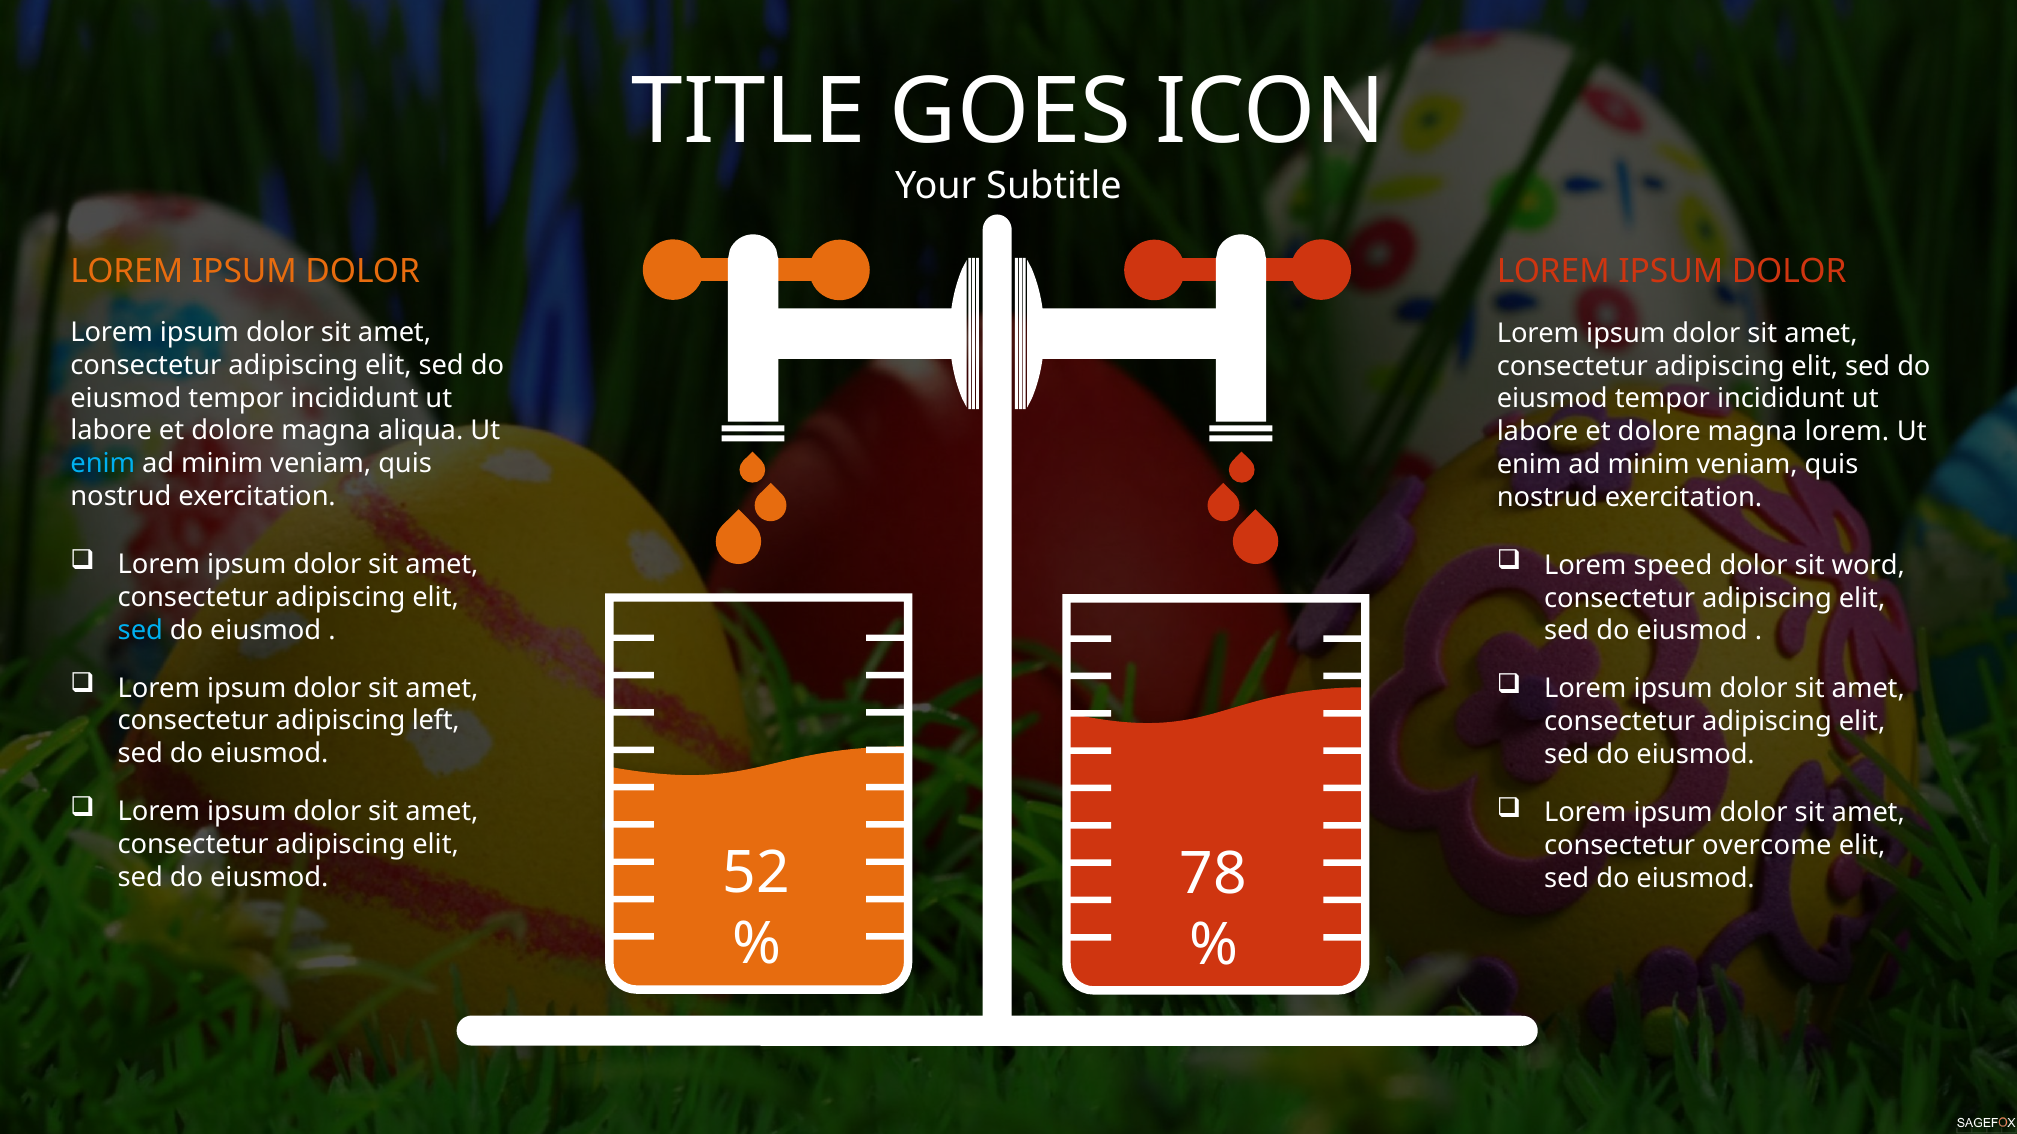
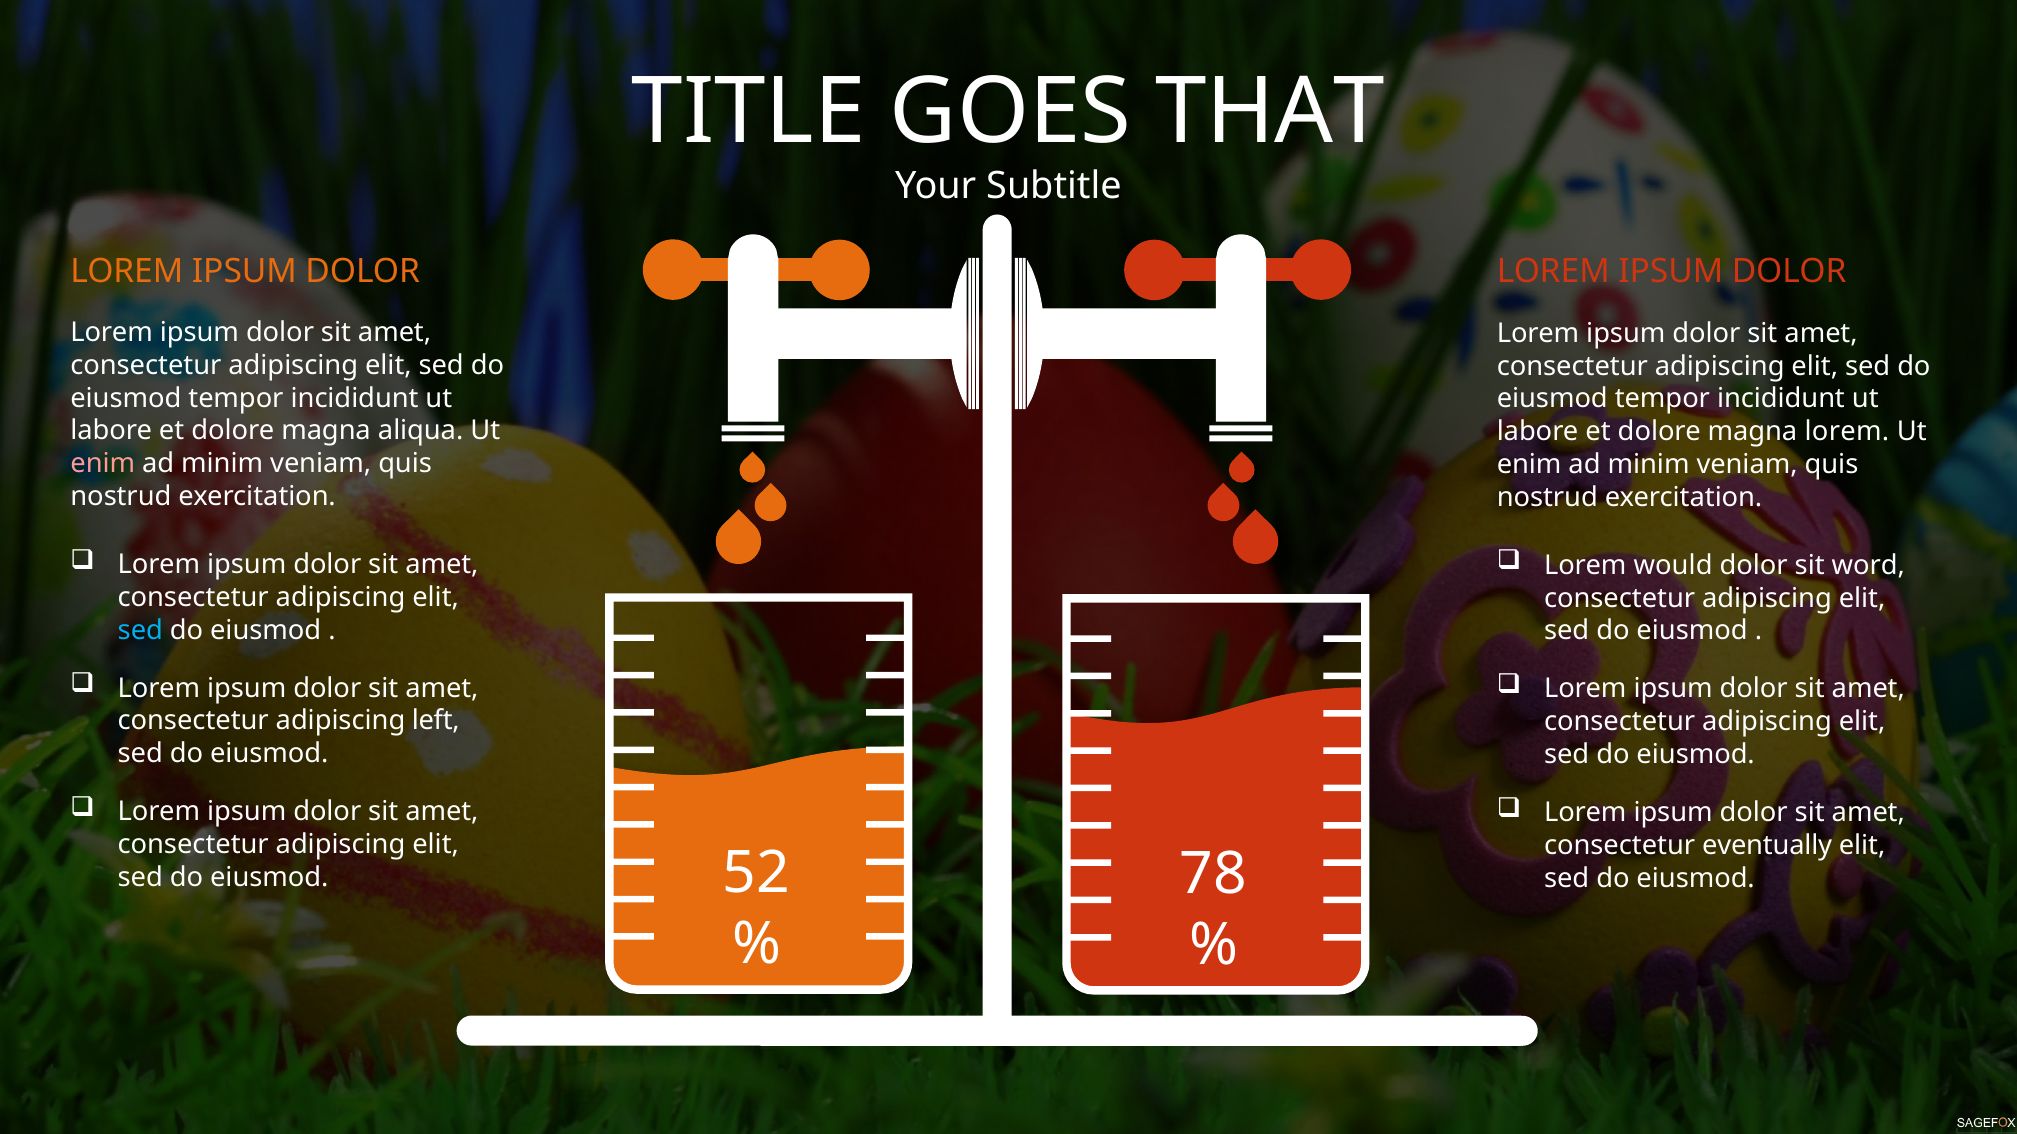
ICON: ICON -> THAT (1270, 112)
enim colour: light blue -> pink (103, 464)
speed: speed -> would (1673, 566)
overcome: overcome -> eventually (1767, 846)
